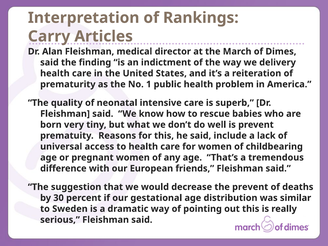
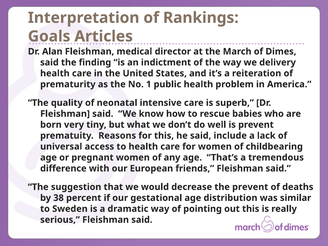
Carry: Carry -> Goals (49, 36)
30: 30 -> 38 (59, 198)
